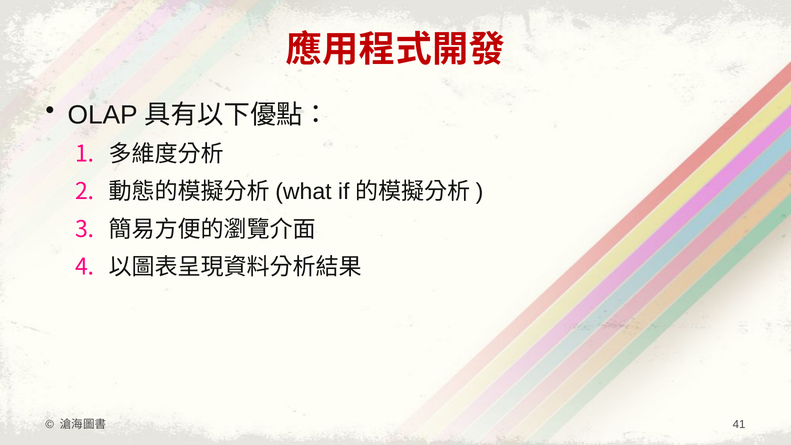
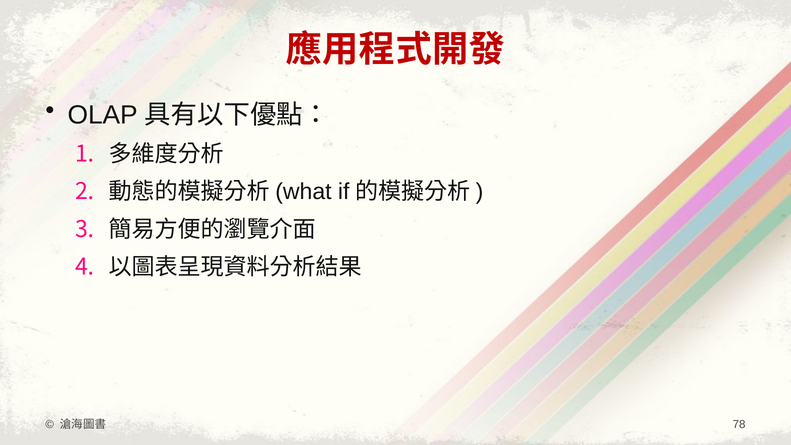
41: 41 -> 78 (739, 424)
